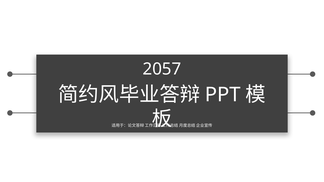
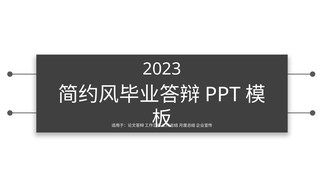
2057: 2057 -> 2023 (162, 69)
